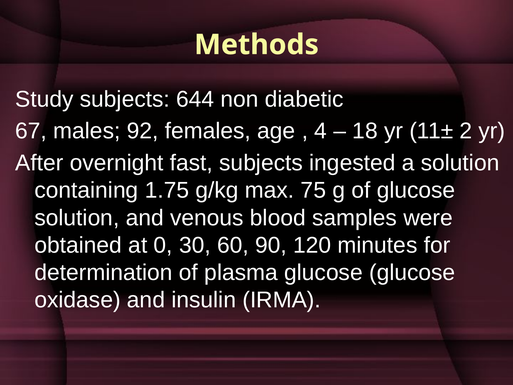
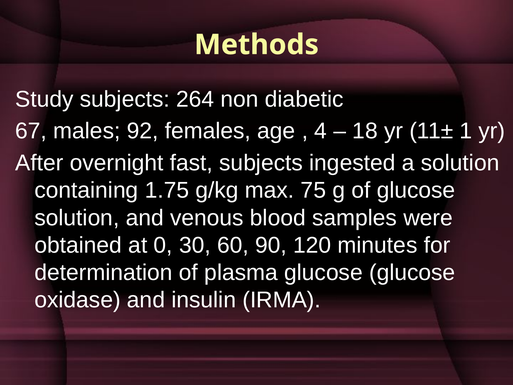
644: 644 -> 264 (195, 99)
2: 2 -> 1 (466, 131)
